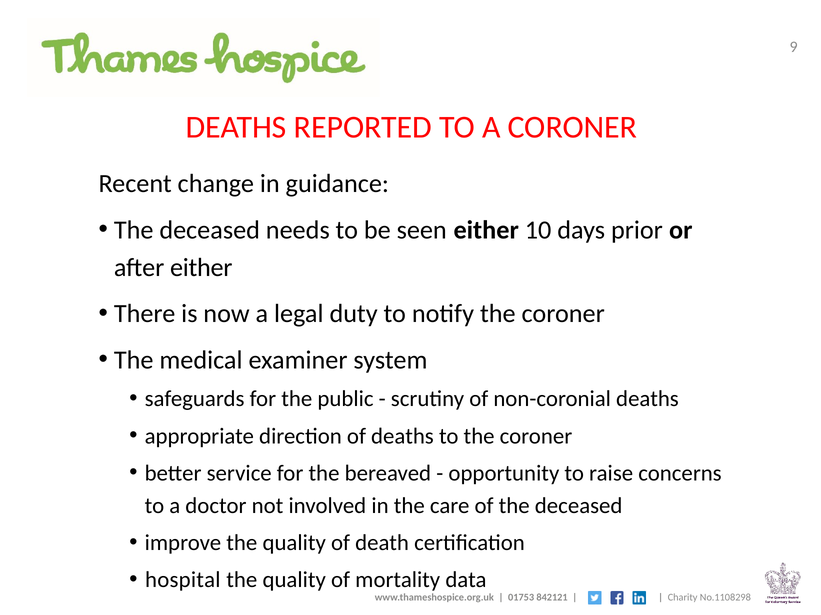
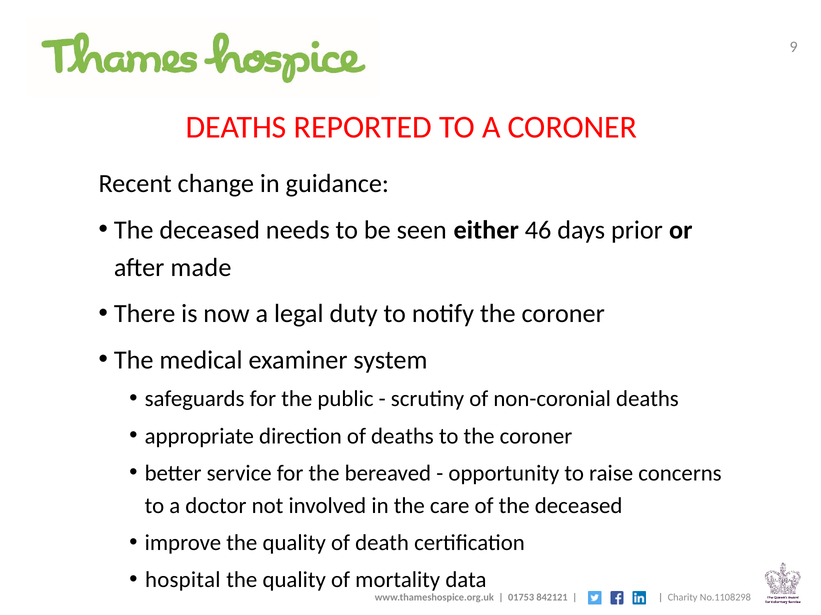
10: 10 -> 46 (538, 230)
after either: either -> made (201, 268)
